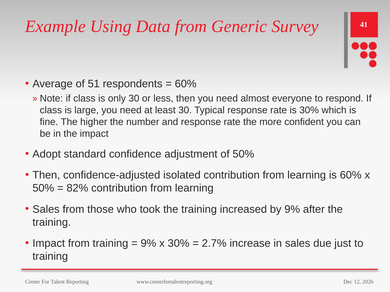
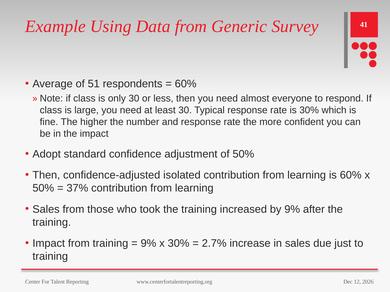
82%: 82% -> 37% (77, 188)
